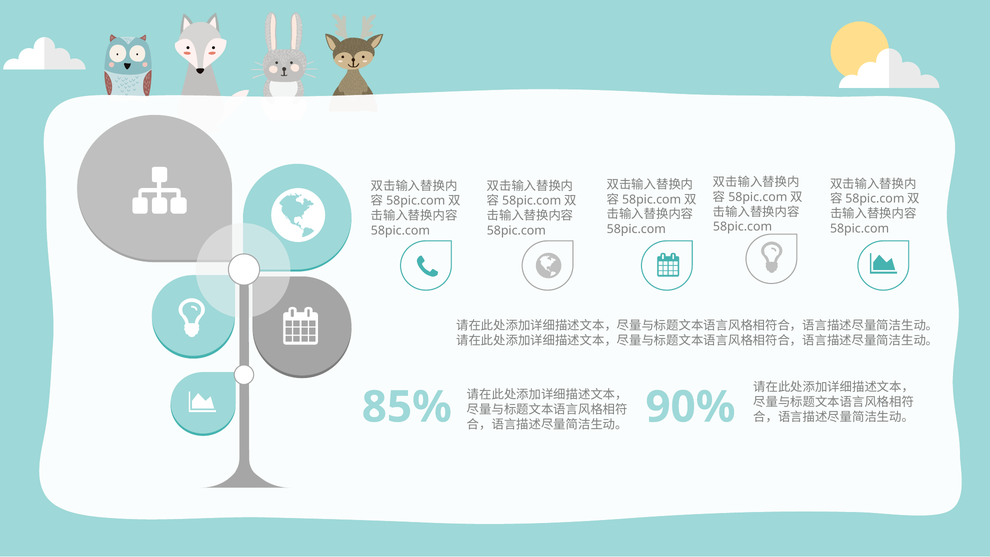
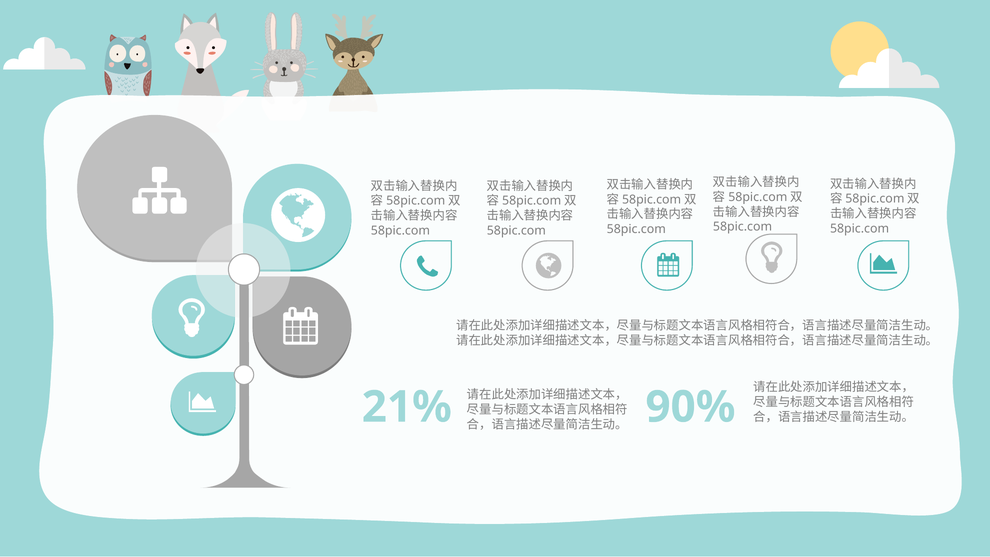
85%: 85% -> 21% (407, 407)
